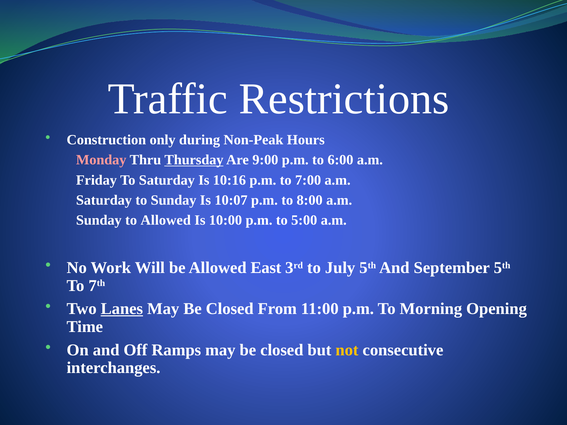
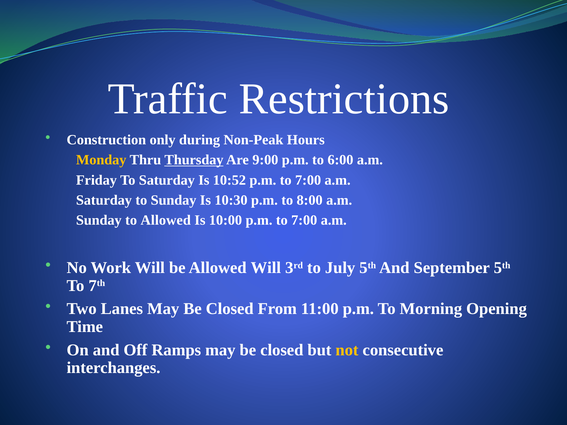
Monday colour: pink -> yellow (101, 160)
10:16: 10:16 -> 10:52 (229, 180)
10:07: 10:07 -> 10:30 (231, 200)
10:00 p.m to 5:00: 5:00 -> 7:00 (304, 220)
Allowed East: East -> Will (266, 268)
Lanes underline: present -> none (122, 309)
